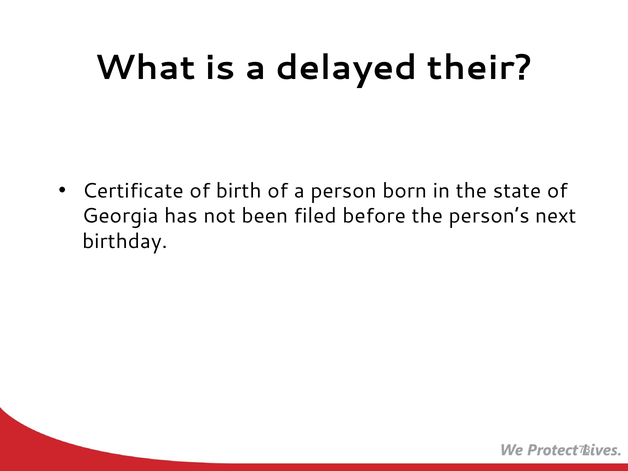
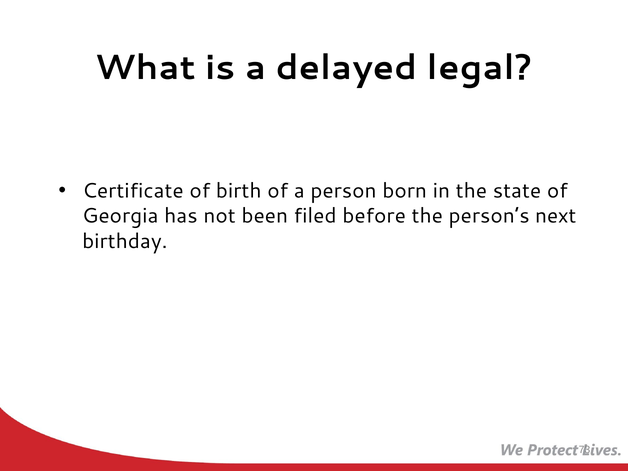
their: their -> legal (480, 68)
